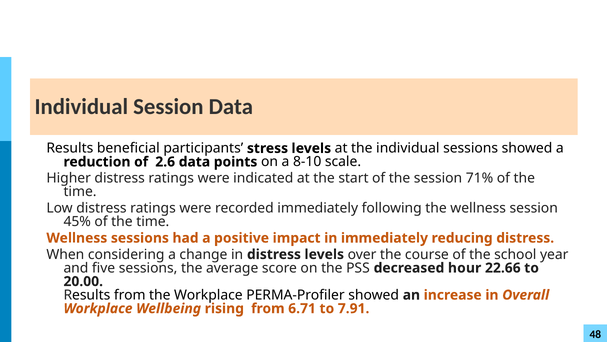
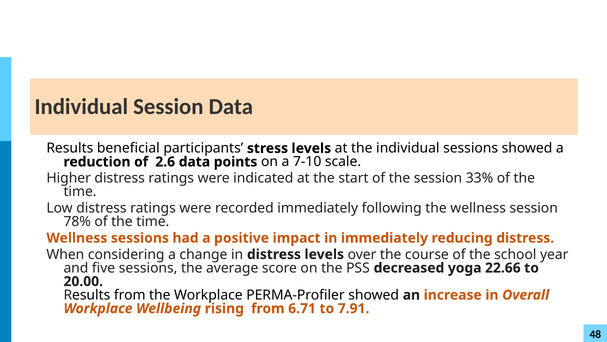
8-10: 8-10 -> 7-10 (307, 162)
71%: 71% -> 33% (479, 178)
45%: 45% -> 78% (77, 221)
hour: hour -> yoga (465, 268)
